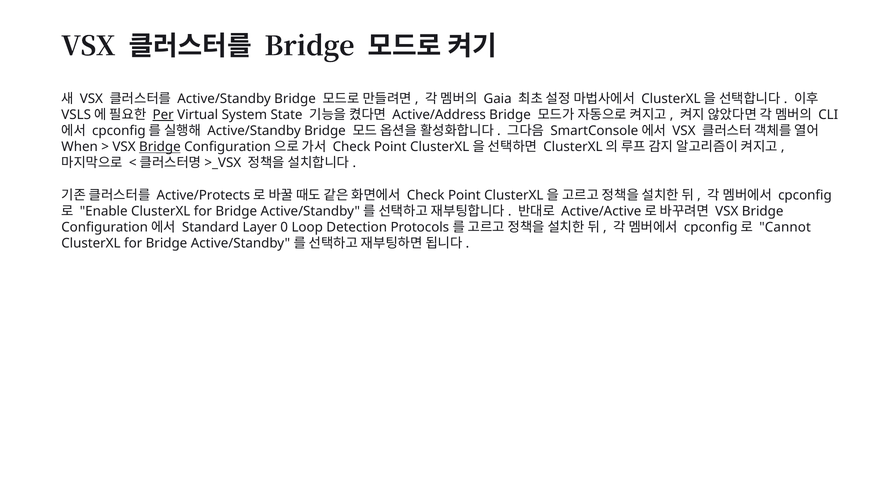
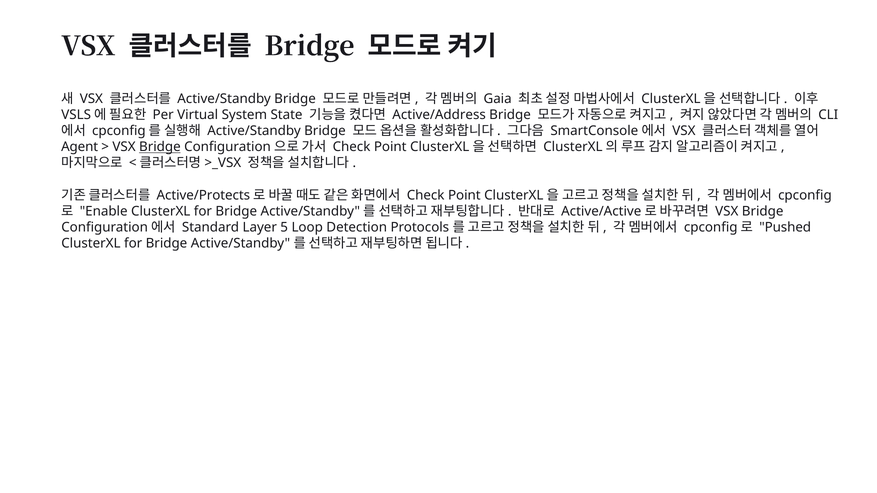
Per underline: present -> none (163, 115)
When: When -> Agent (80, 147)
0: 0 -> 5 (284, 227)
Cannot: Cannot -> Pushed (785, 227)
